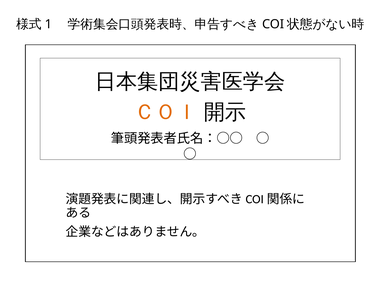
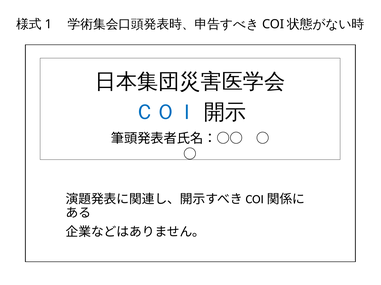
ＣＯＩ colour: orange -> blue (166, 112)
